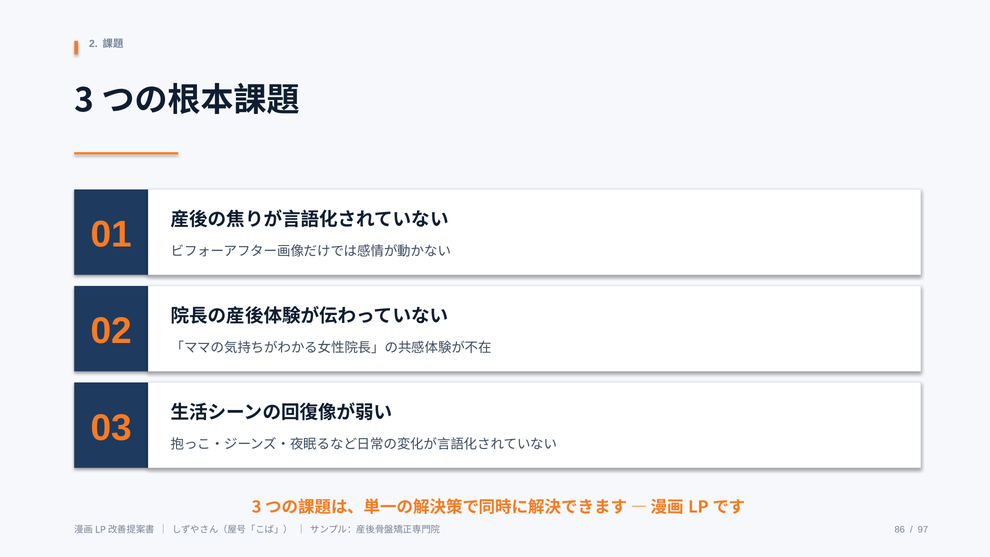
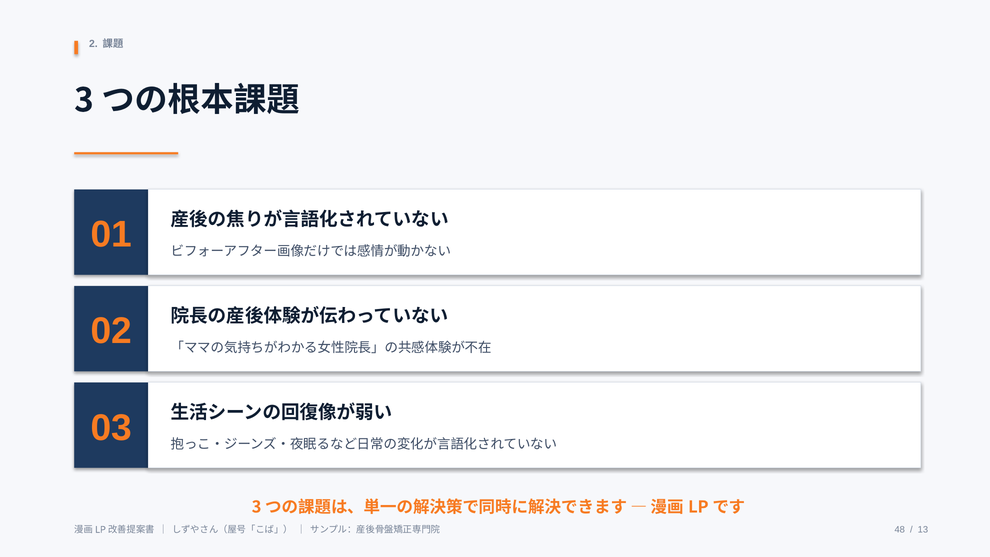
86: 86 -> 48 (900, 530)
97: 97 -> 13 (923, 530)
